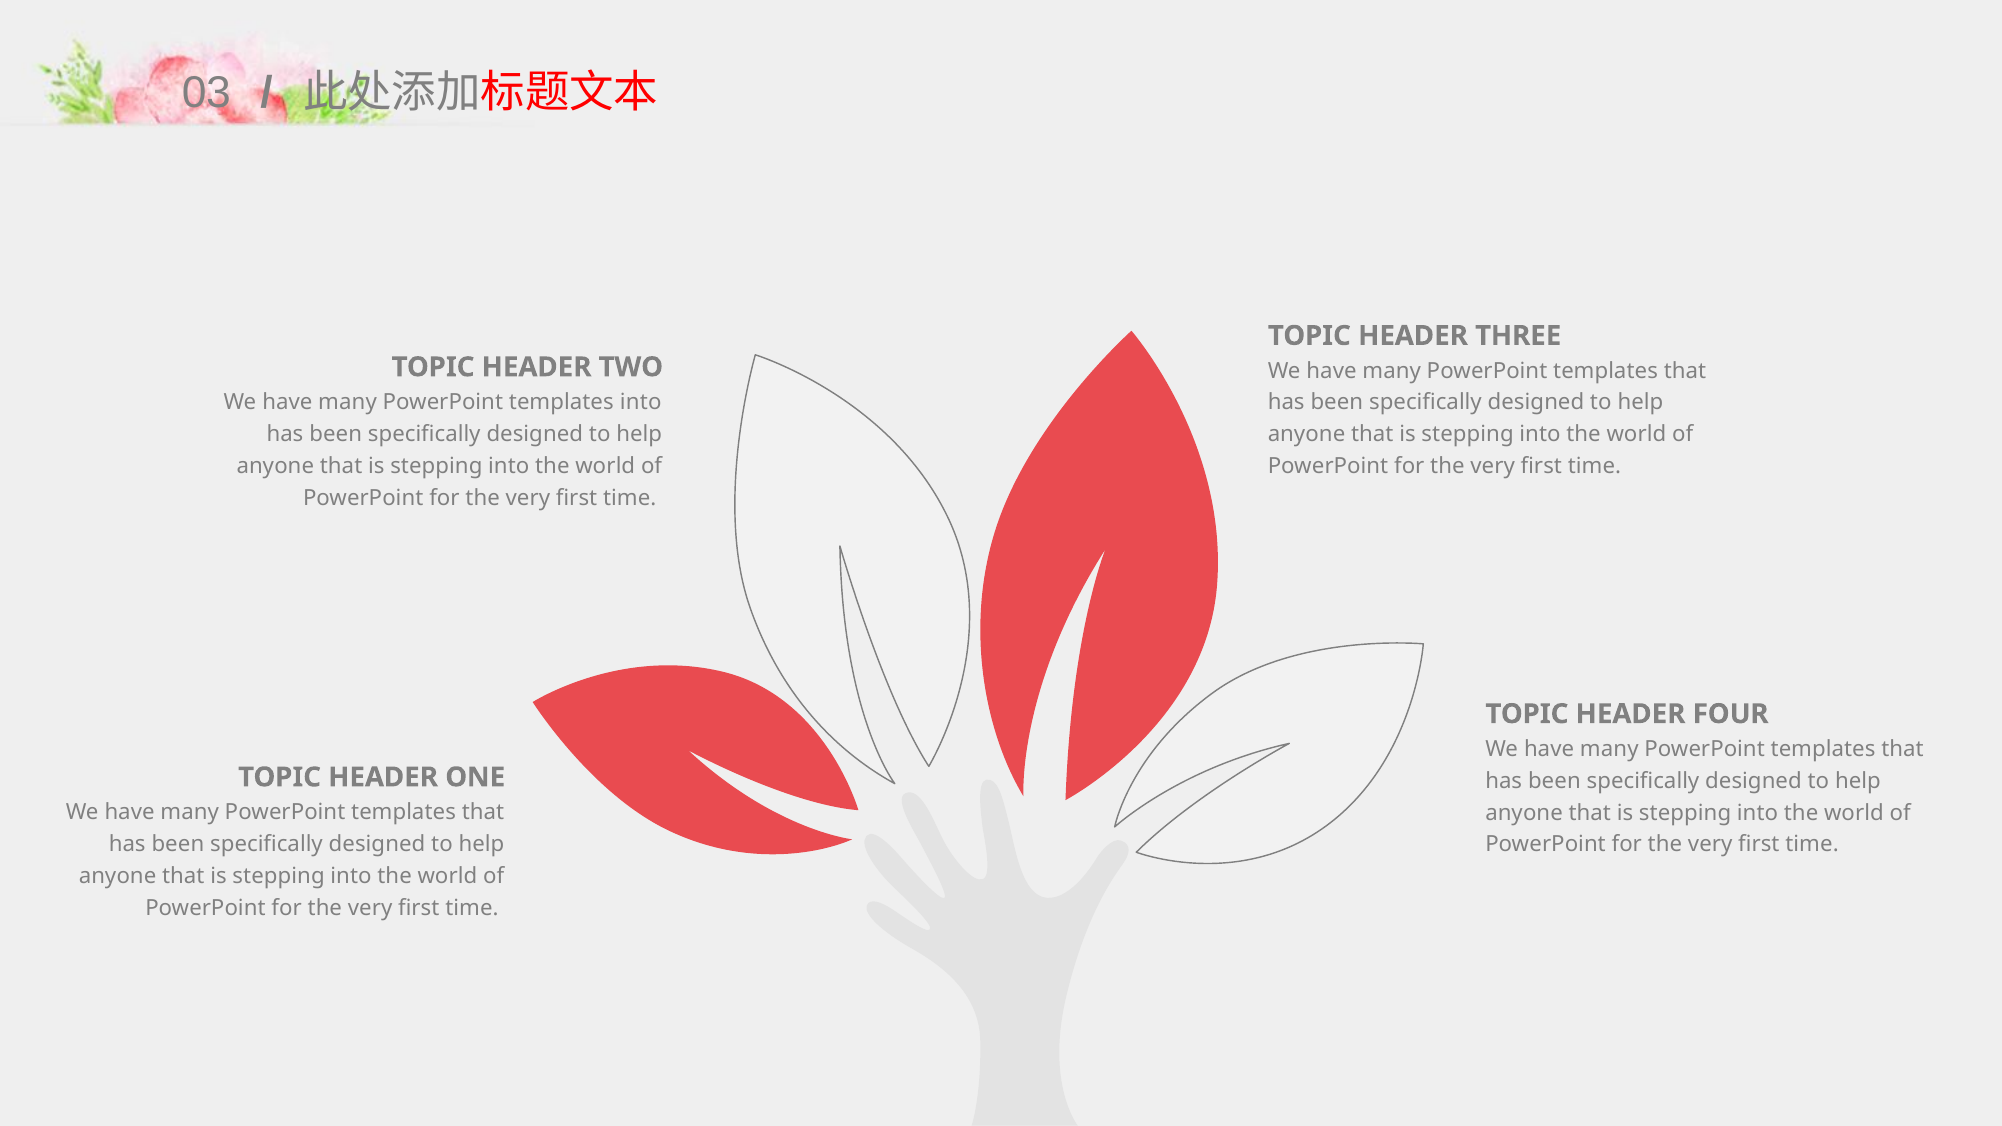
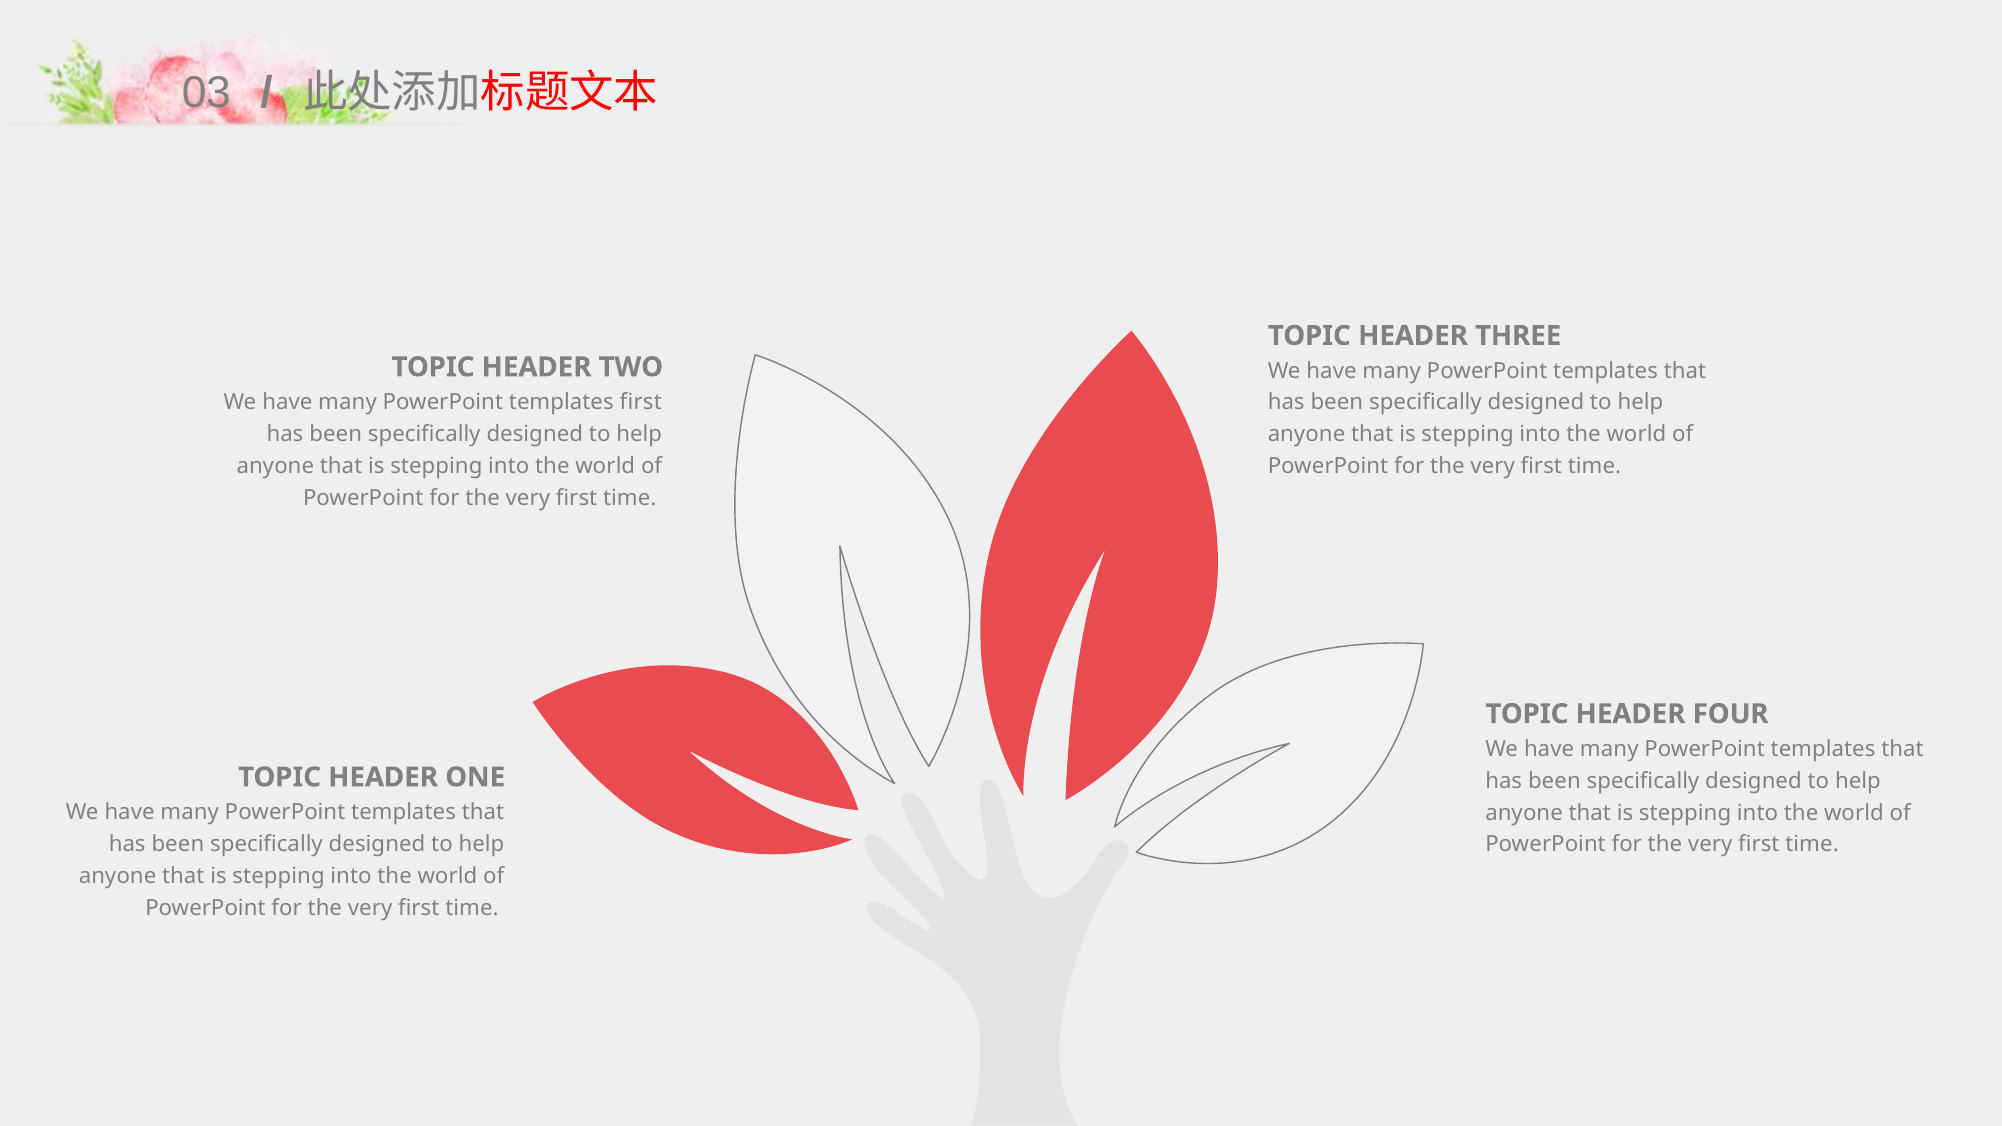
templates into: into -> first (641, 402)
